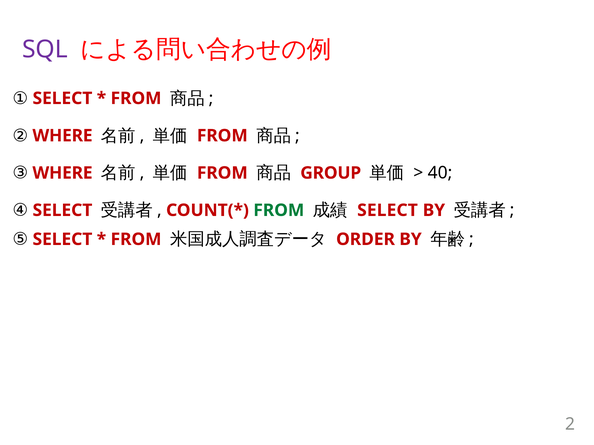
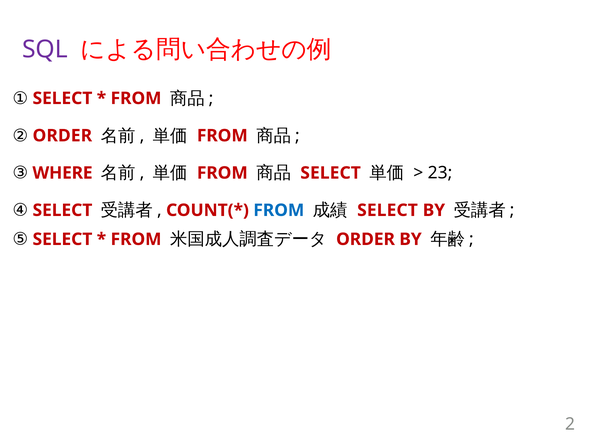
② WHERE: WHERE -> ORDER (62, 136)
GROUP: GROUP -> SELECT (331, 173)
40: 40 -> 23 (440, 173)
FROM colour: green -> blue (279, 210)
